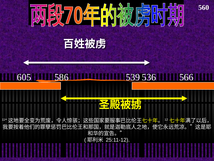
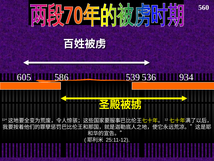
566: 566 -> 934 (186, 77)
